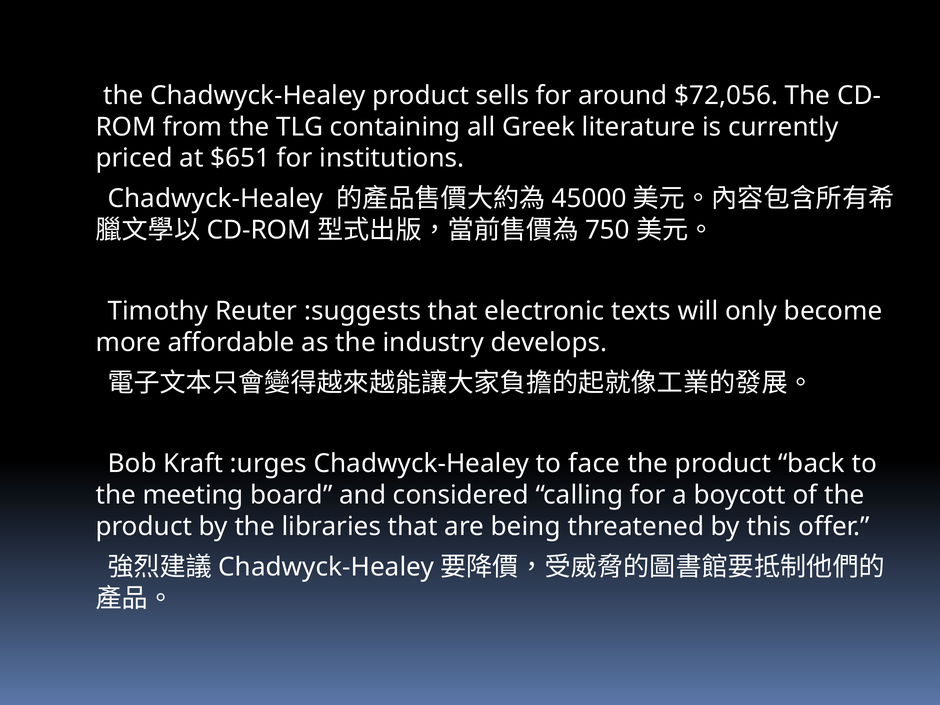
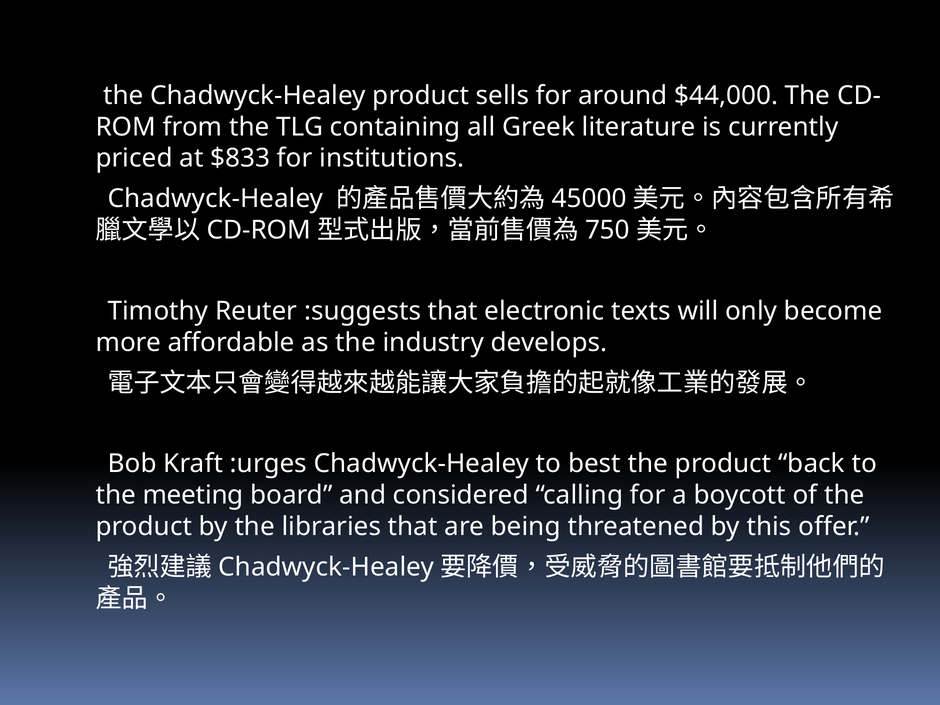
$72,056: $72,056 -> $44,000 (726, 96)
$651: $651 -> $833 (240, 158)
face: face -> best (594, 464)
